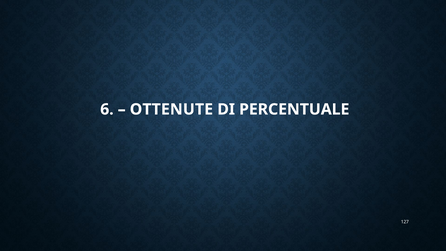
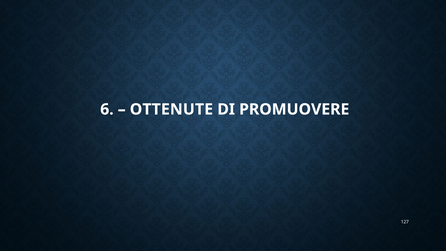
PERCENTUALE: PERCENTUALE -> PROMUOVERE (294, 109)
